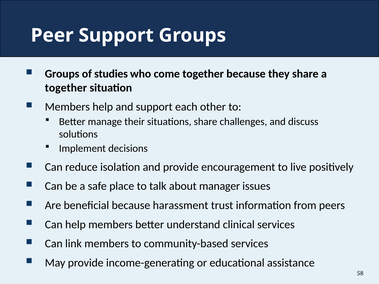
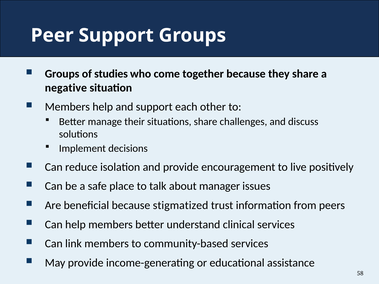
together: together -> negative (66, 88)
harassment: harassment -> stigmatized (181, 205)
